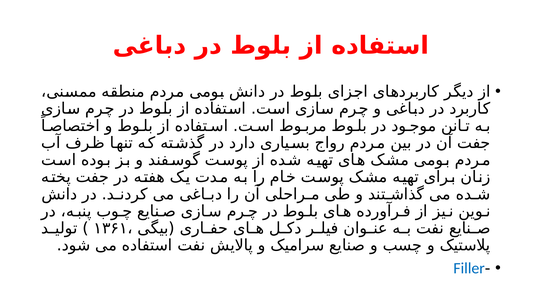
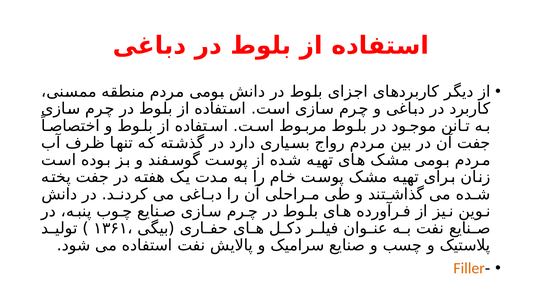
Filler colour: blue -> orange (469, 268)
